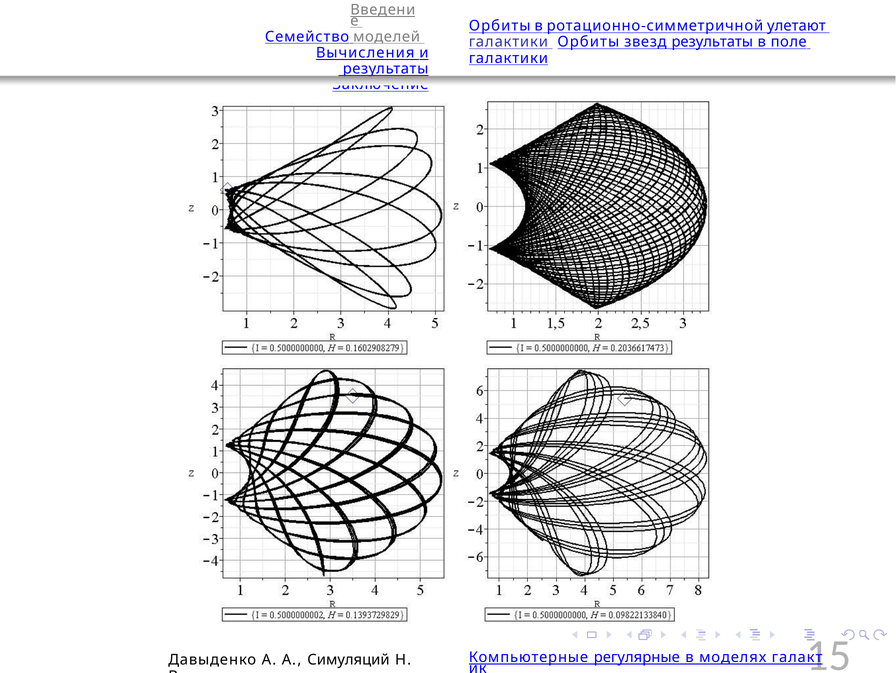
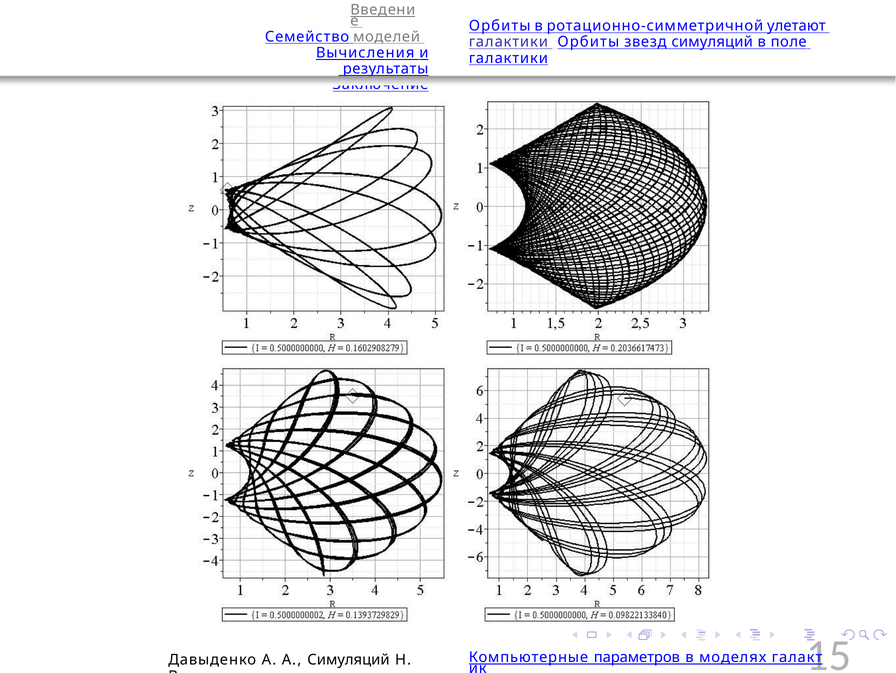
звезд результаты: результаты -> симуляций (712, 42)
регулярные: регулярные -> параметров (637, 657)
